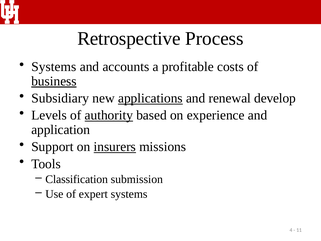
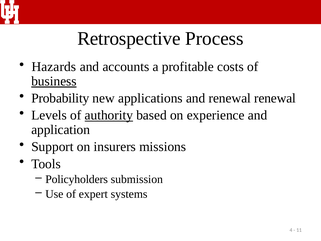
Systems: Systems -> Hazards (54, 67)
Subsidiary: Subsidiary -> Probability (60, 98)
applications underline: present -> none (150, 98)
renewal develop: develop -> renewal (275, 98)
insurers underline: present -> none (115, 147)
Classification: Classification -> Policyholders (77, 179)
